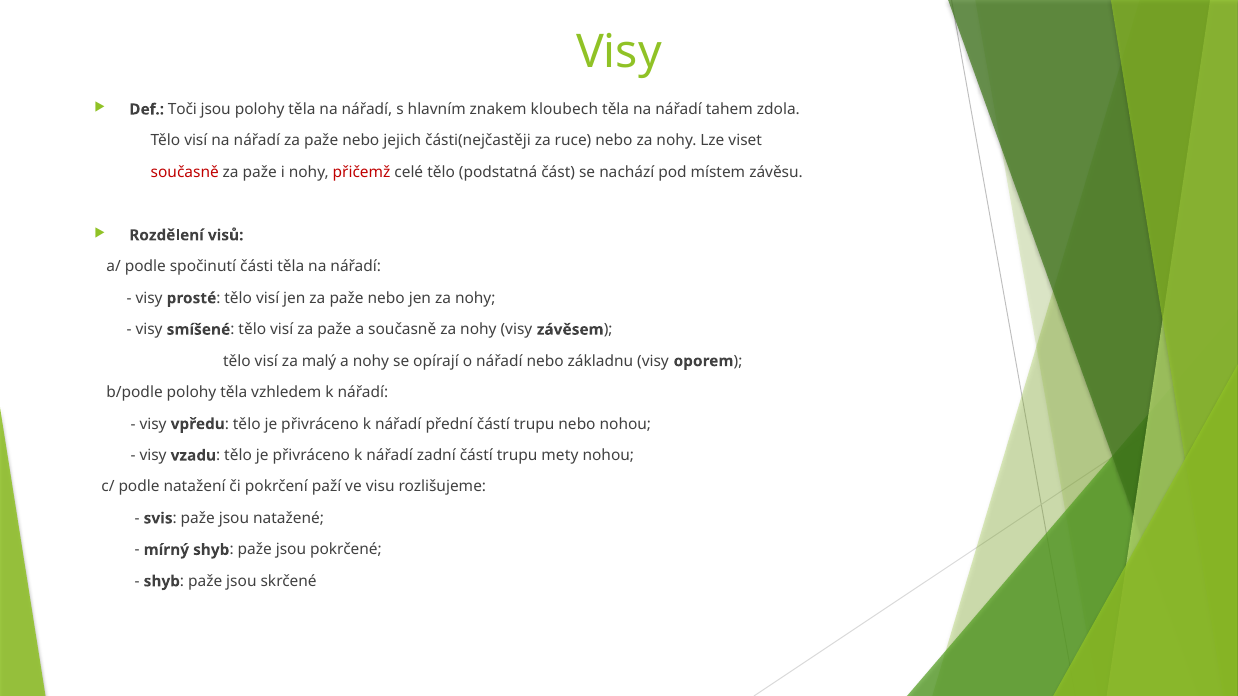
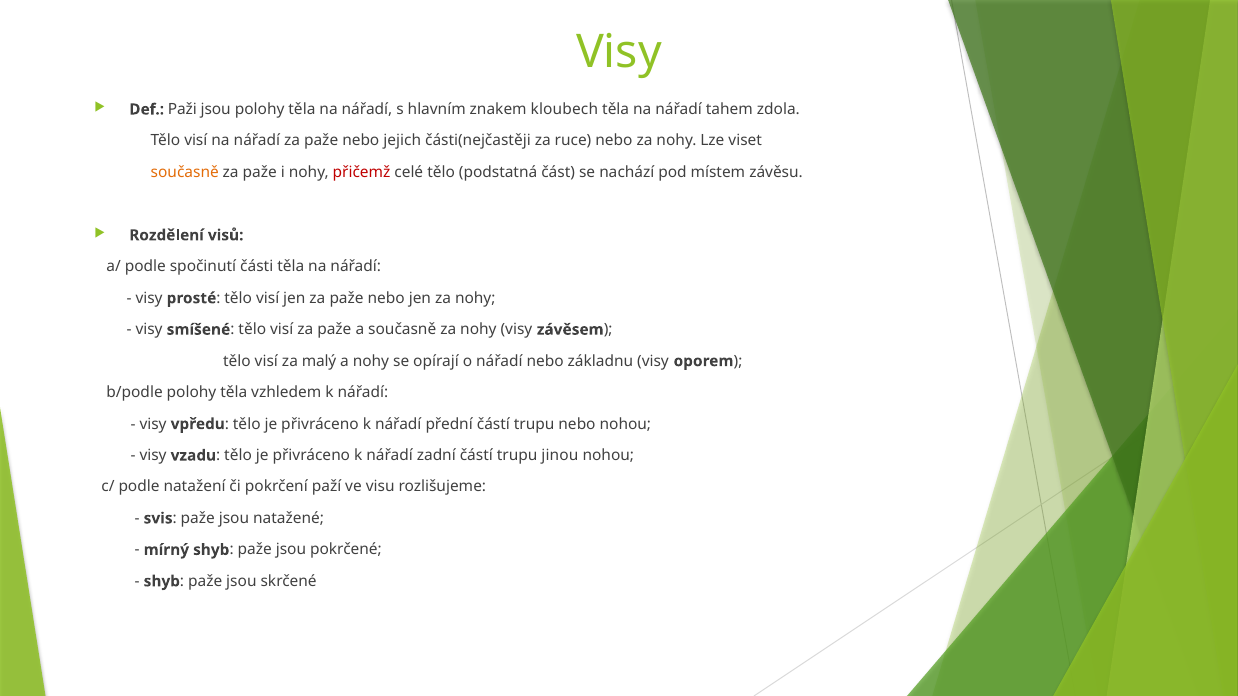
Toči: Toči -> Paži (182, 109)
současně colour: red -> orange (185, 172)
mety: mety -> jinou (560, 456)
